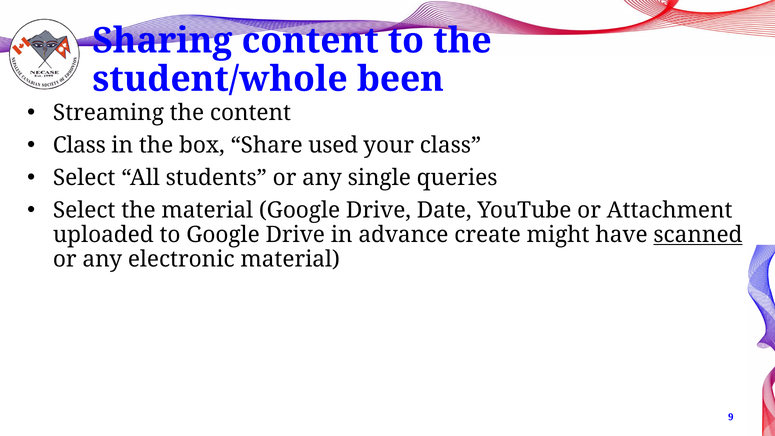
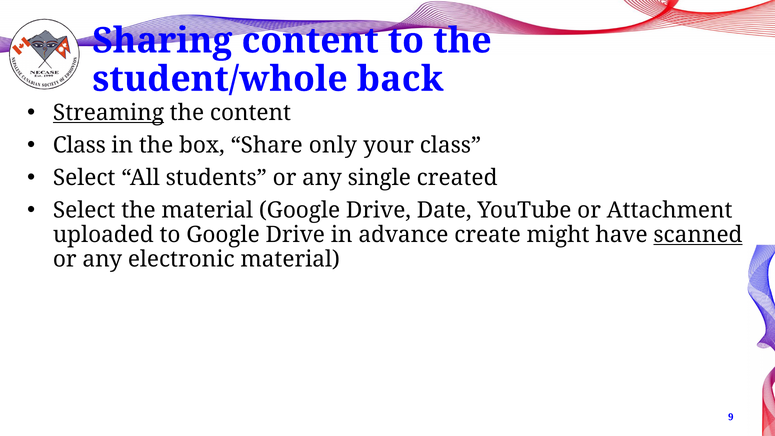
been: been -> back (400, 79)
Streaming underline: none -> present (108, 113)
used: used -> only (333, 145)
queries: queries -> created (457, 178)
